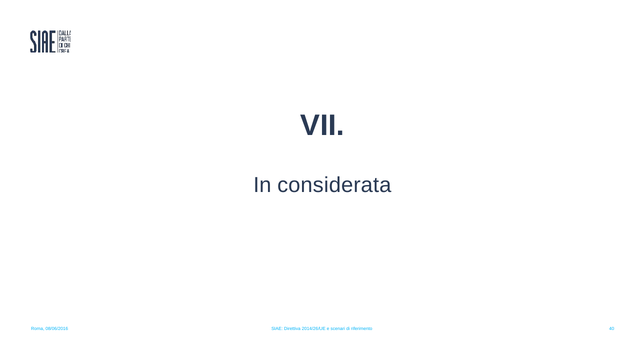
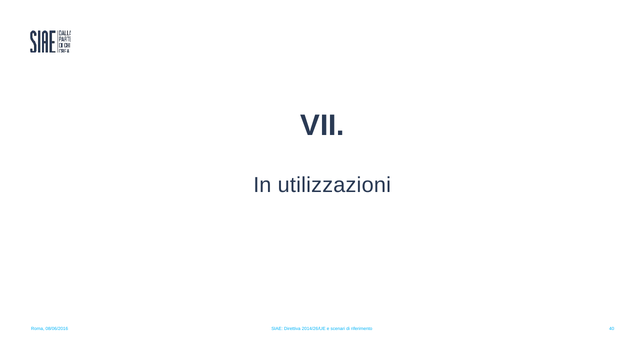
considerata: considerata -> utilizzazioni (334, 185)
